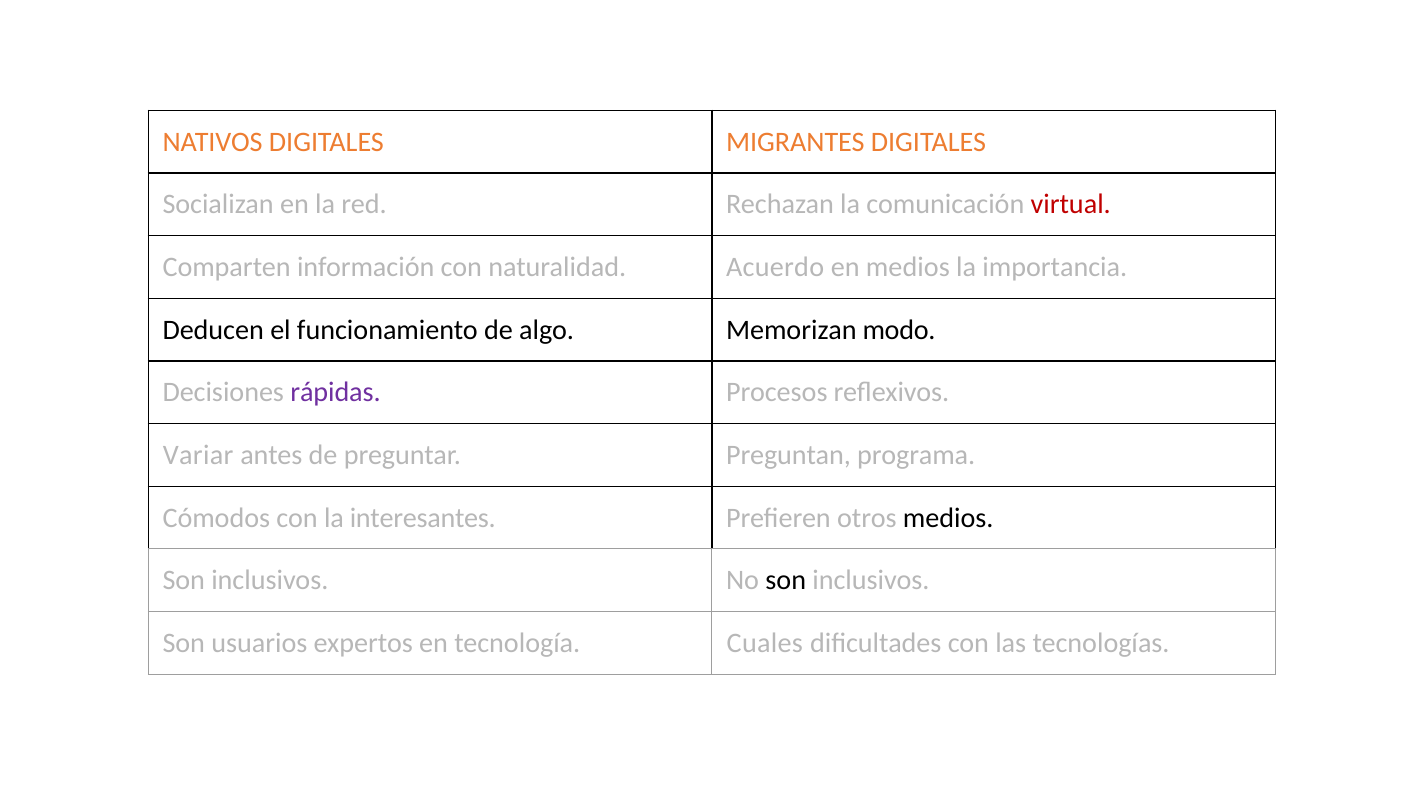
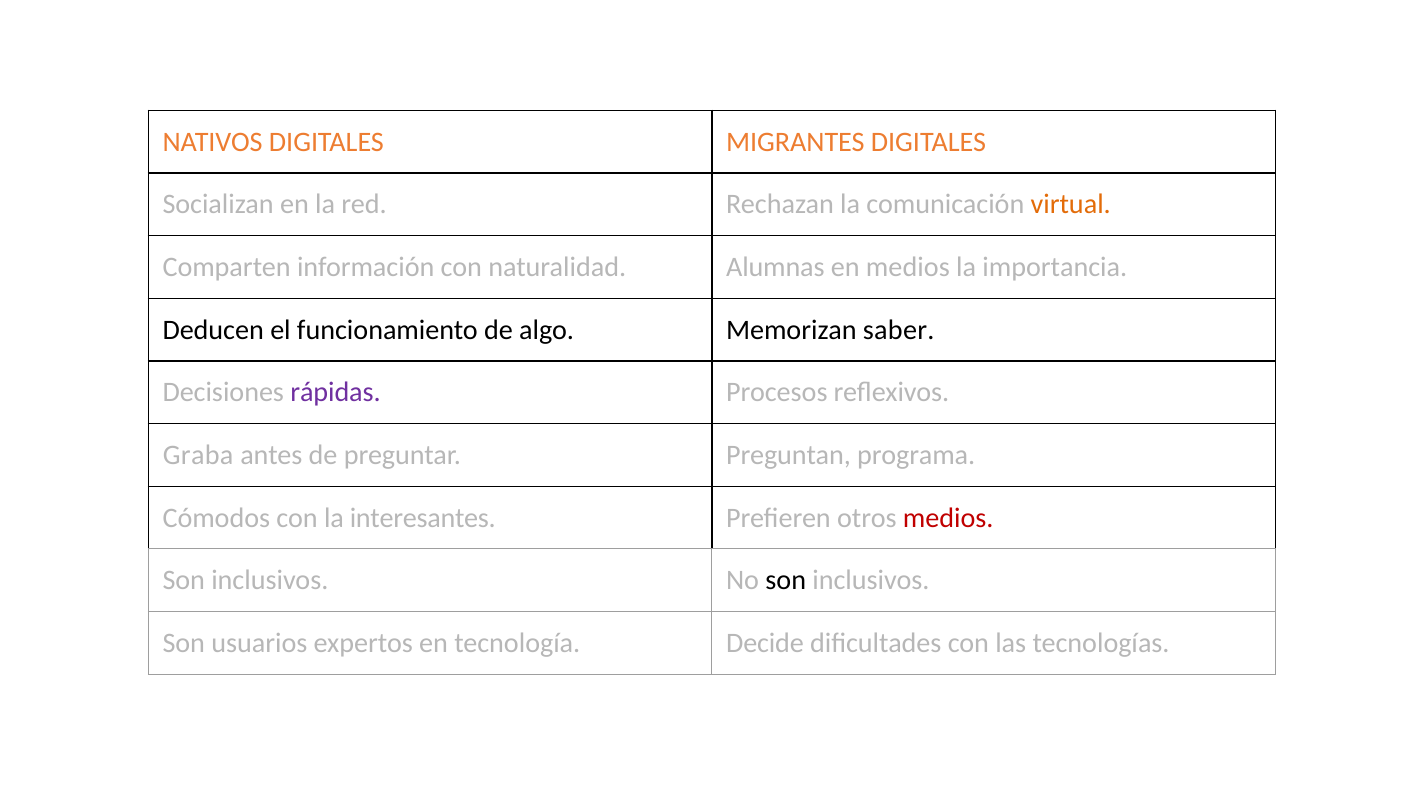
virtual colour: red -> orange (1071, 205)
Acuerdo: Acuerdo -> Alumnas (775, 267)
modo: modo -> saber (899, 330)
Variar: Variar -> Graba (198, 455)
medios colour: black -> red (948, 518)
Cuales: Cuales -> Decide (765, 643)
